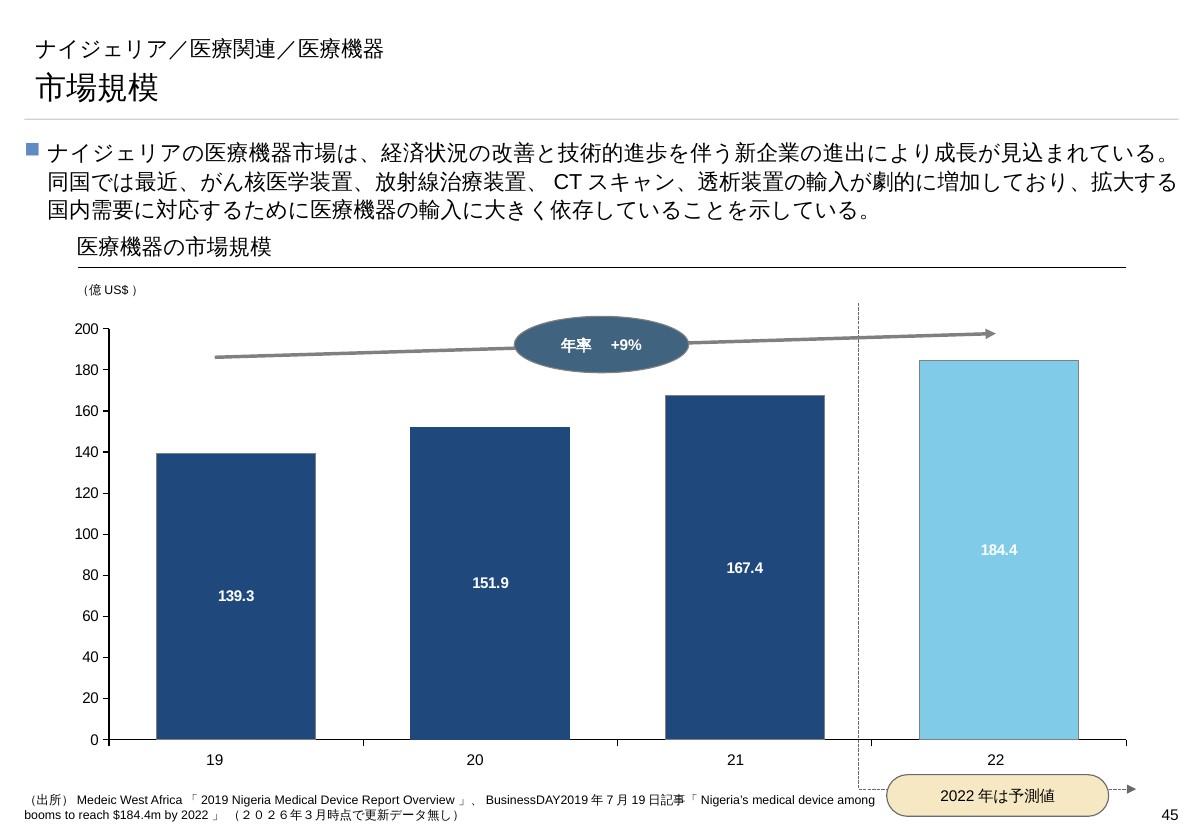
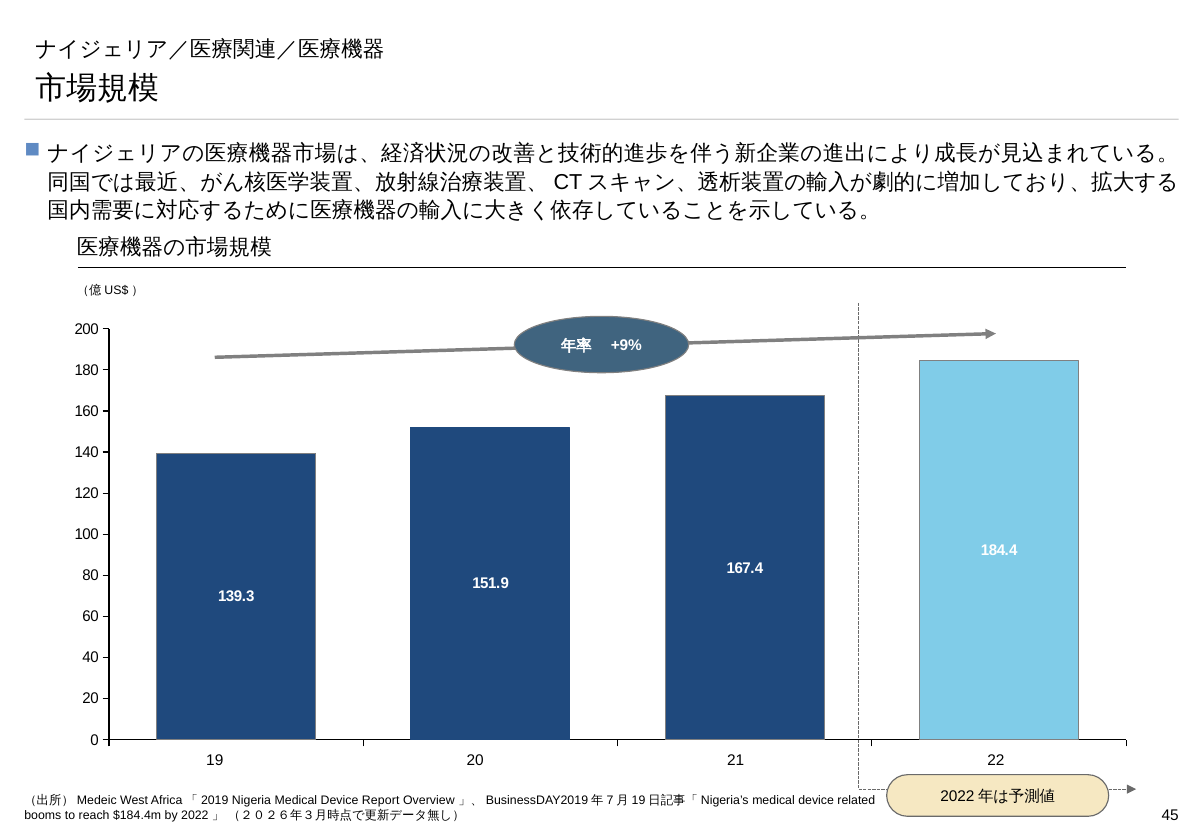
among: among -> related (856, 801)
